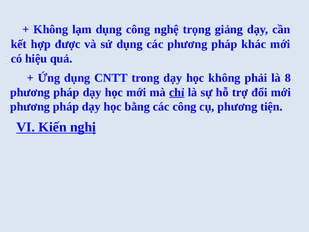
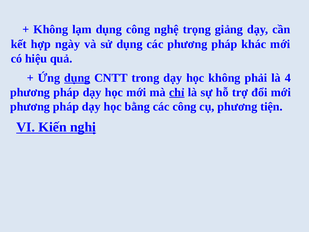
được: được -> ngày (68, 44)
dụng underline: none -> present (77, 78)
8: 8 -> 4 (288, 78)
